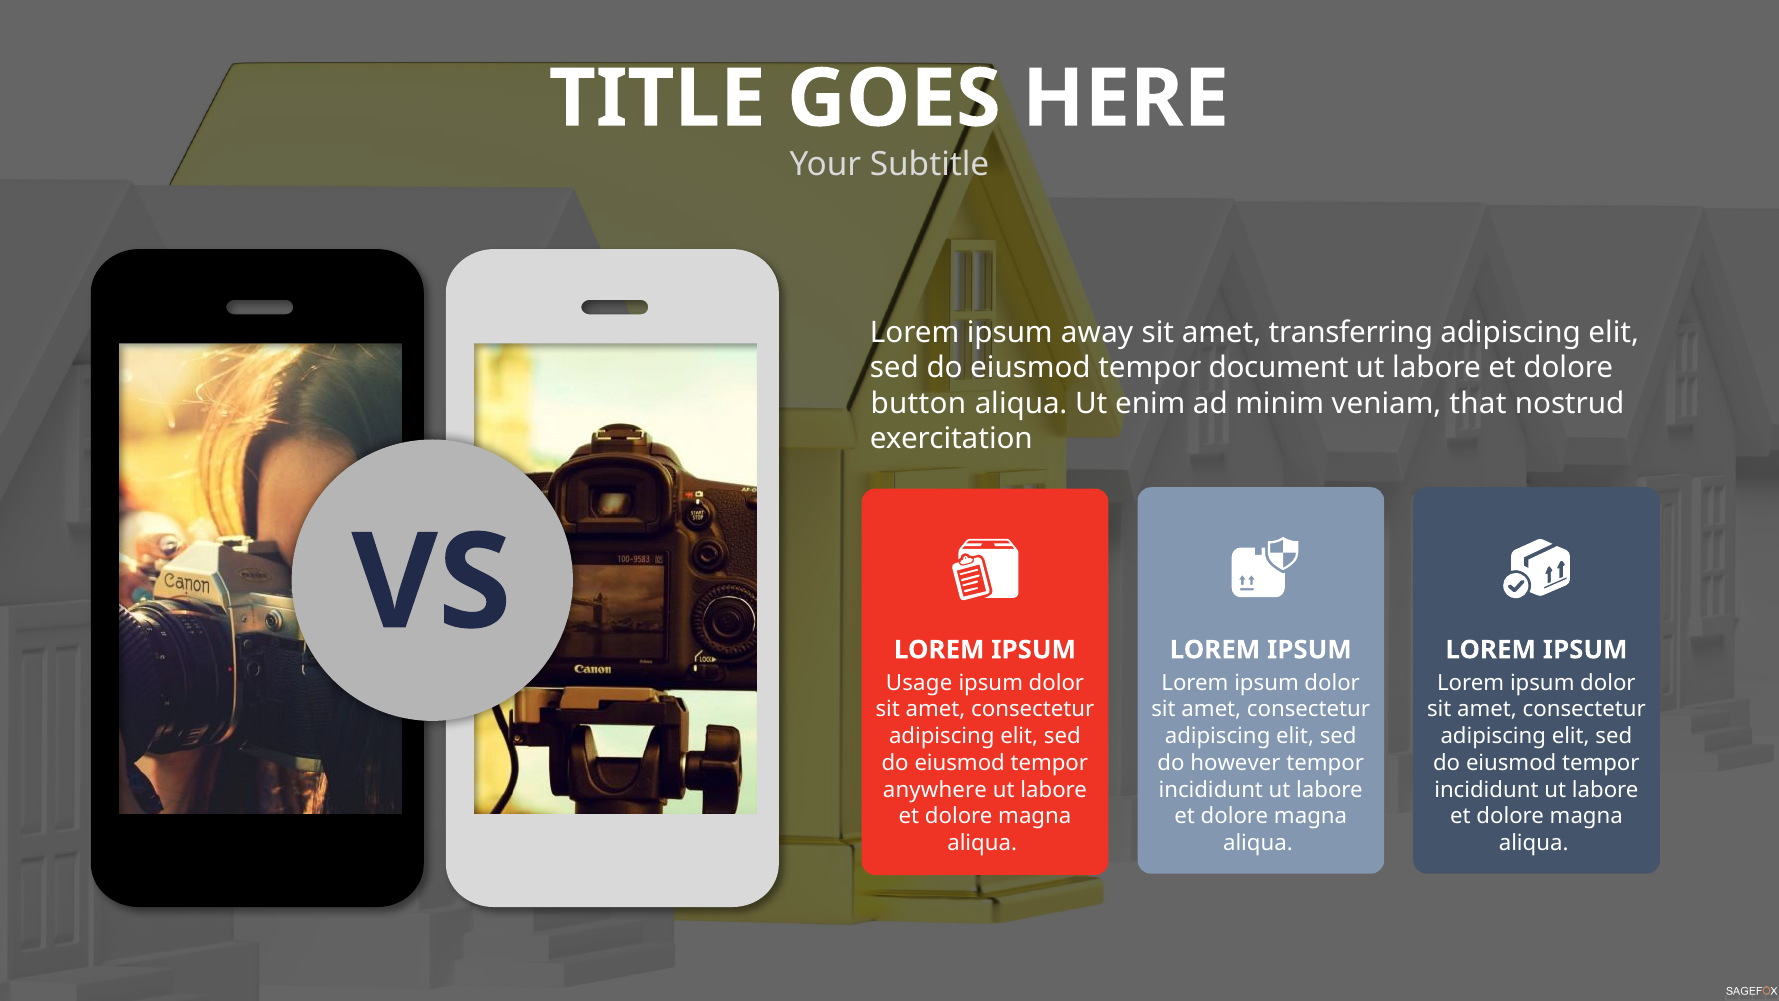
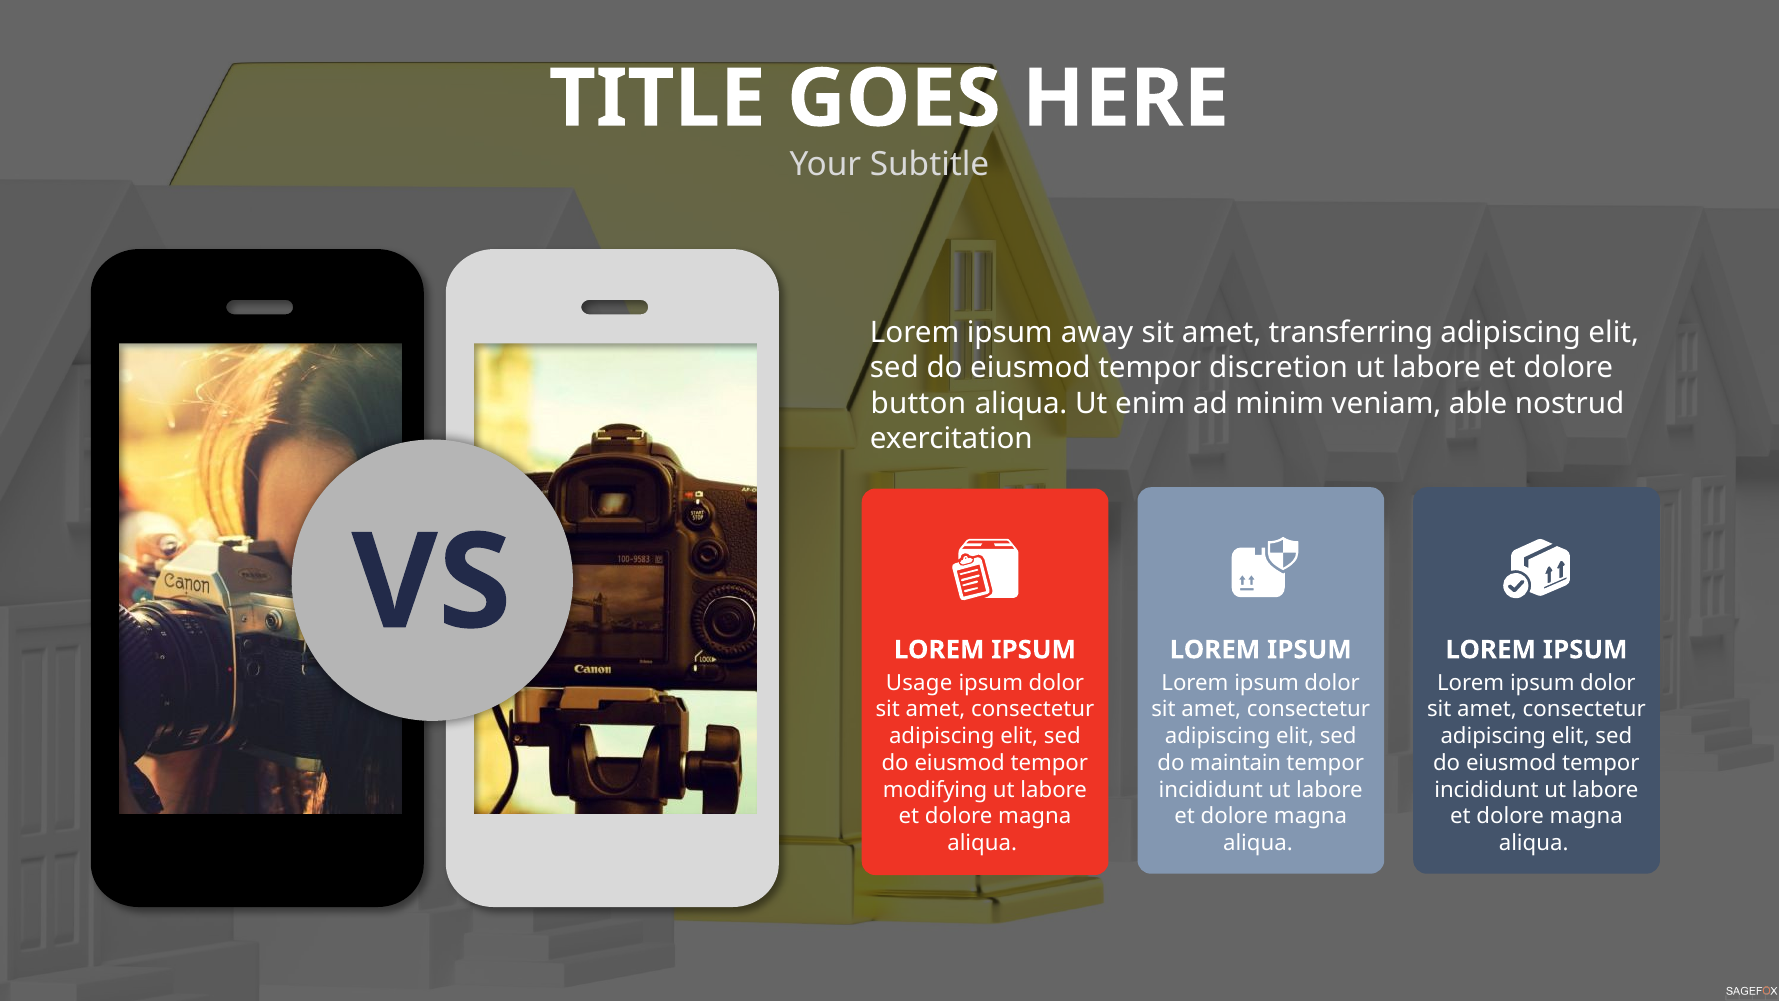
document: document -> discretion (1278, 368)
that: that -> able (1478, 403)
however: however -> maintain (1236, 763)
anywhere: anywhere -> modifying (935, 789)
